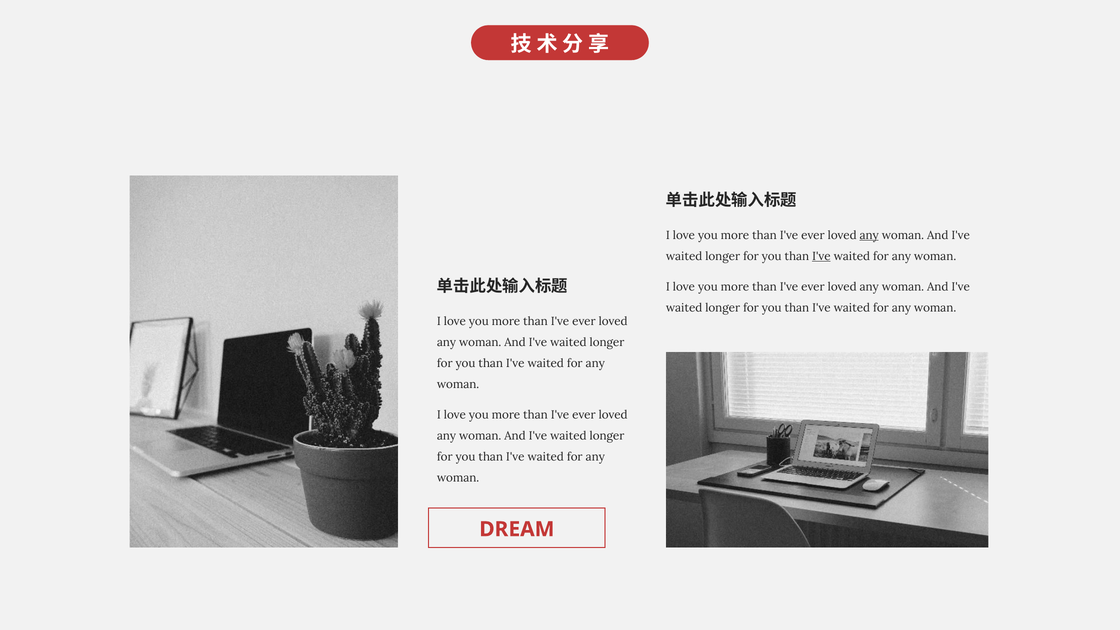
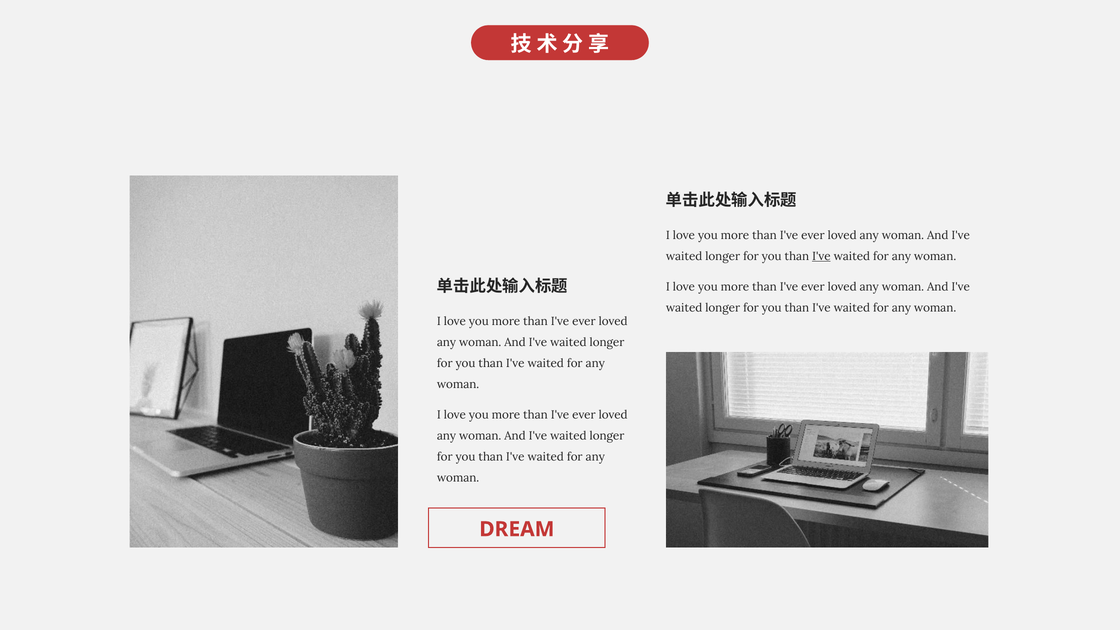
any underline: present -> none (869, 235)
